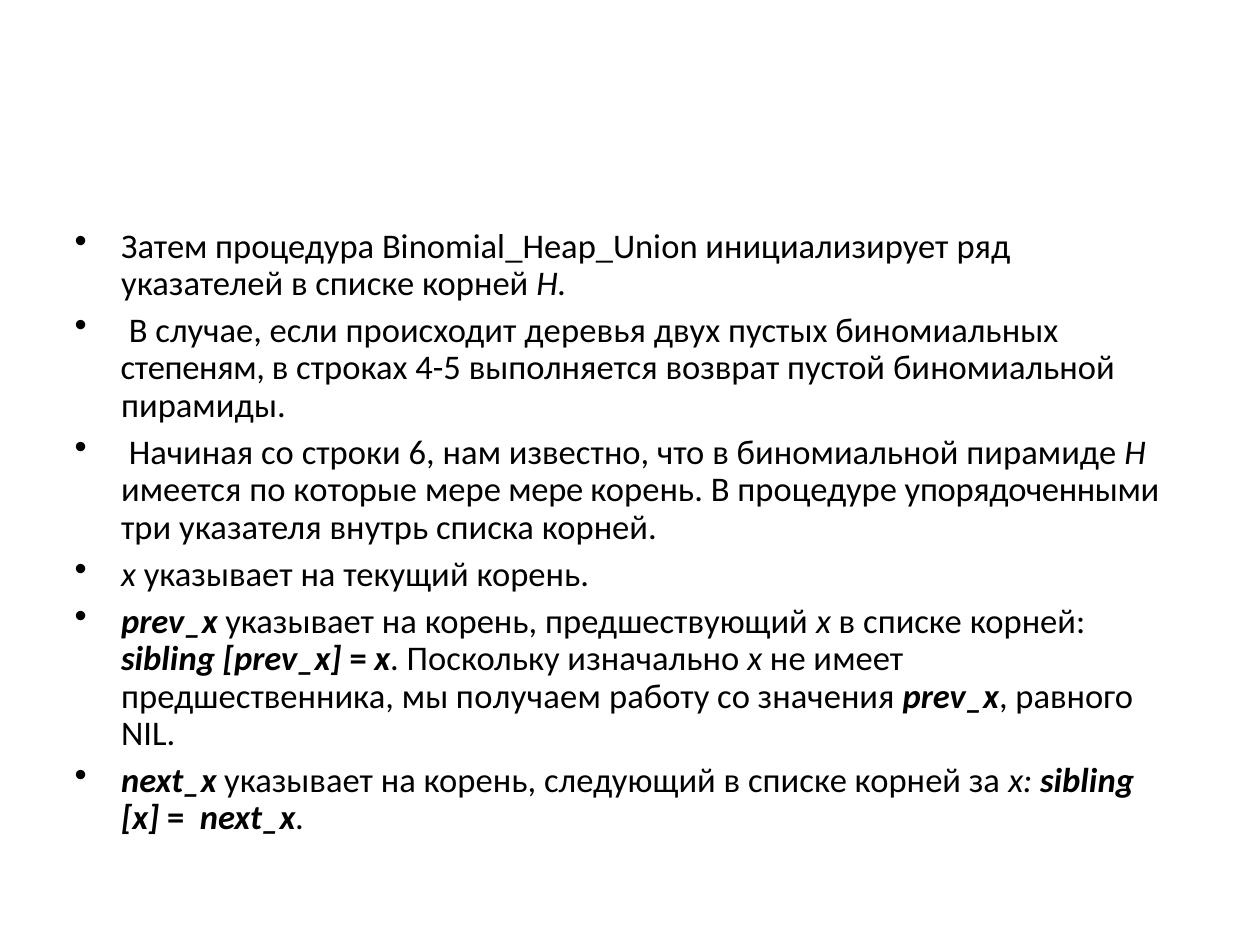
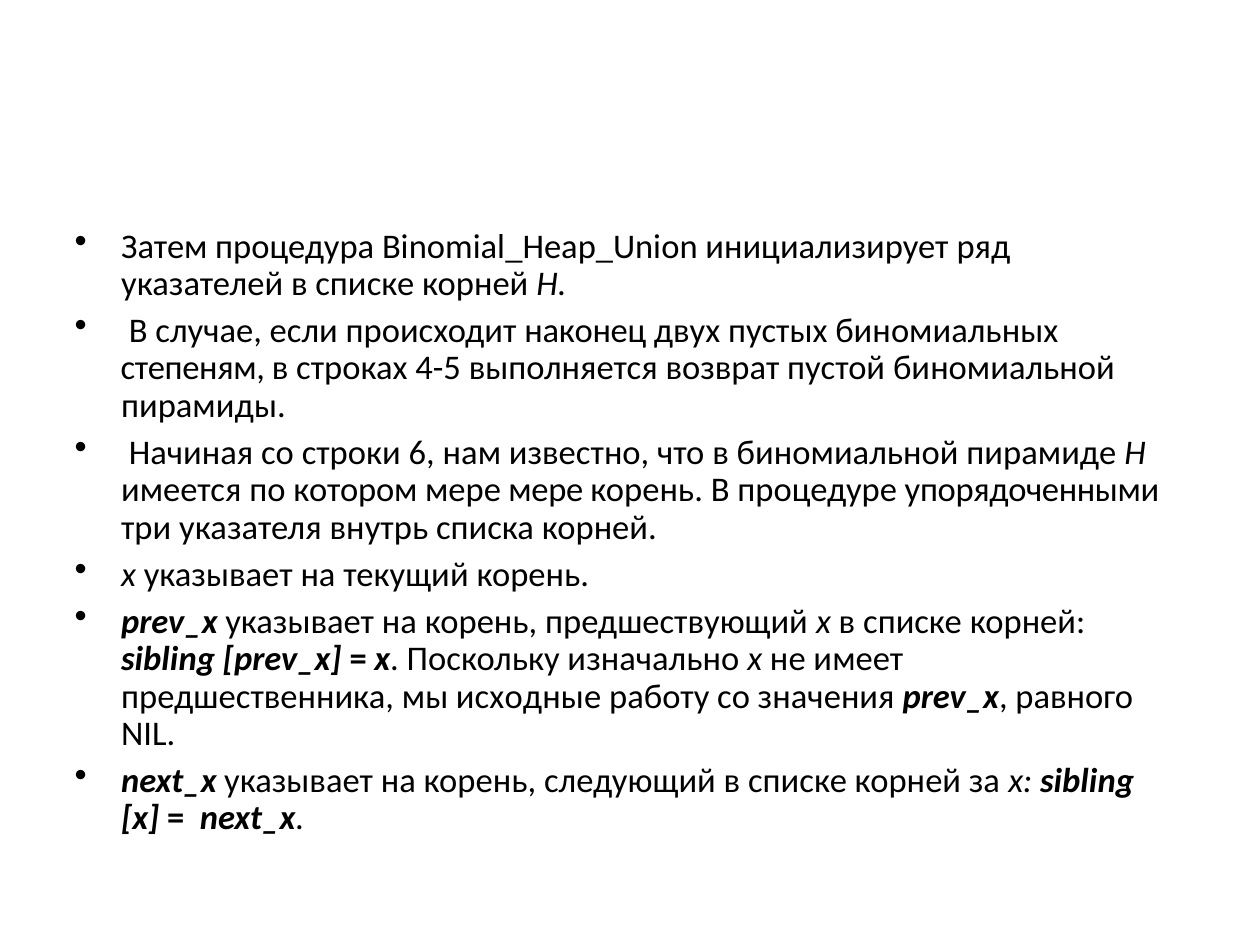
деревья: деревья -> наконец (585, 331)
которые: которые -> котором (355, 490)
получаем: получаем -> исходные (529, 697)
